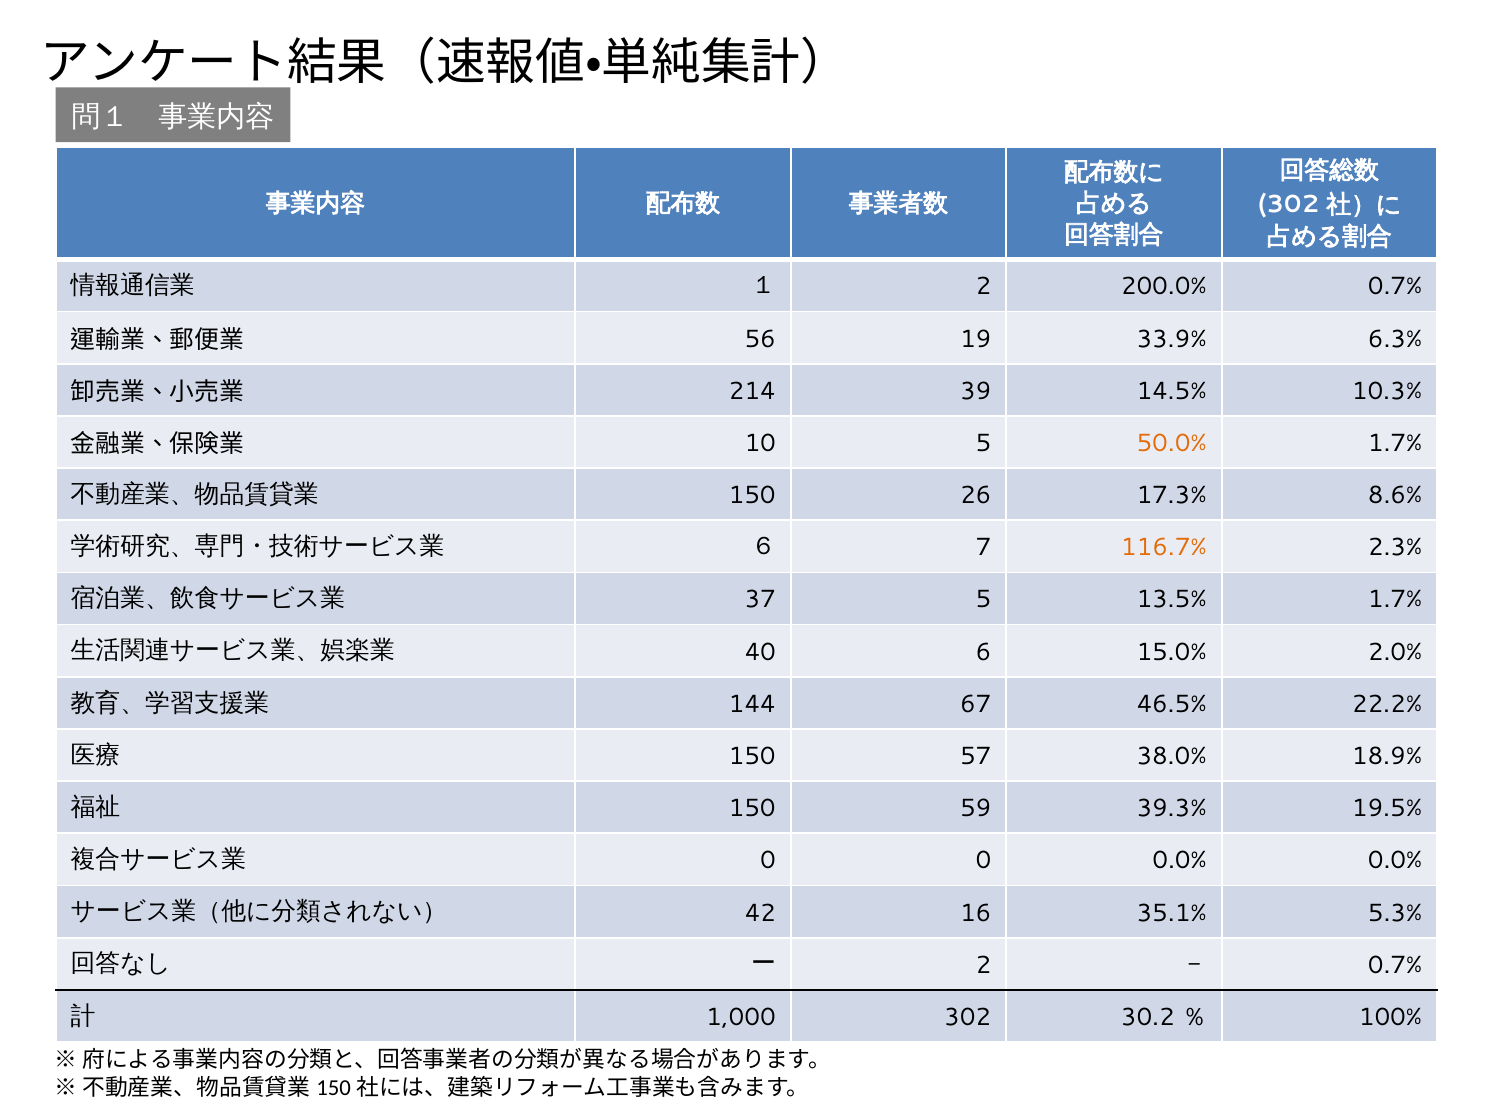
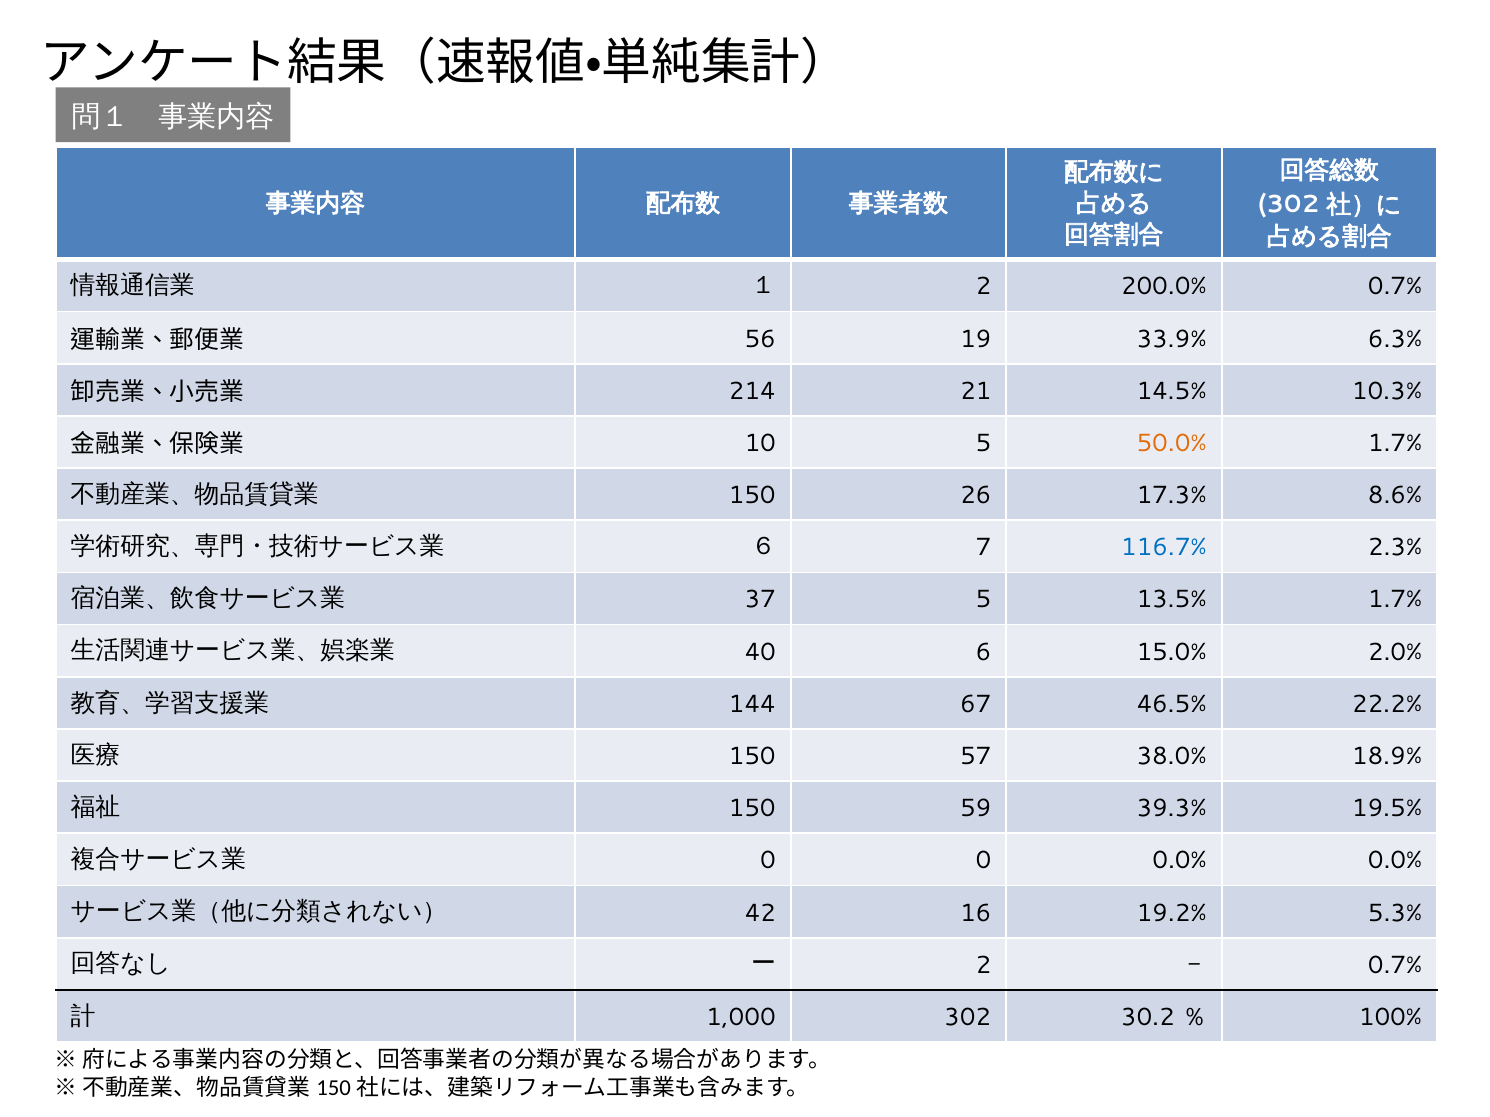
39: 39 -> 21 (976, 391)
116.7% colour: orange -> blue (1164, 548)
35.1%: 35.1% -> 19.2% (1172, 913)
